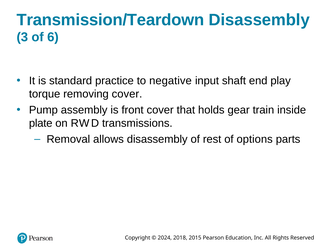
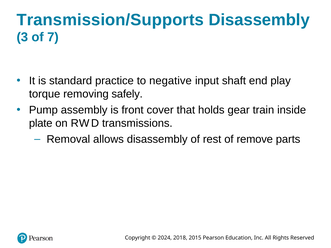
Transmission/Teardown: Transmission/Teardown -> Transmission/Supports (110, 20)
6: 6 -> 7 (53, 37)
removing cover: cover -> safely (127, 94)
options: options -> remove (255, 139)
